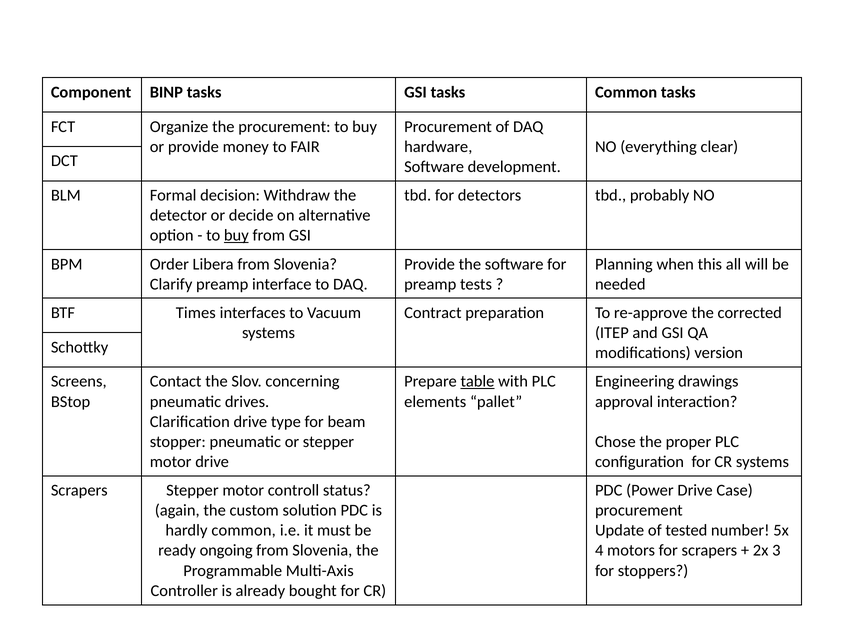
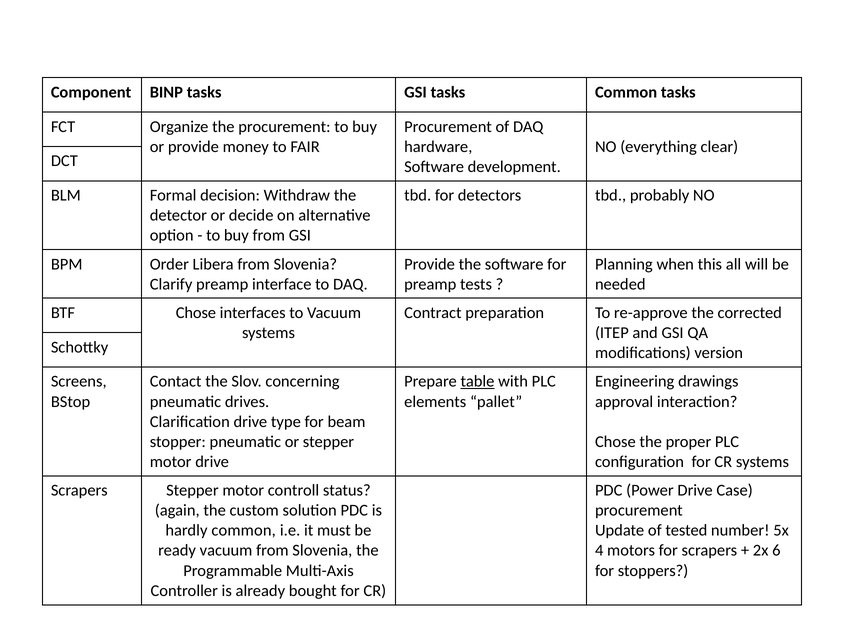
buy underline: present -> none (236, 236)
BTF Times: Times -> Chose (196, 313)
ready ongoing: ongoing -> vacuum (226, 551)
3: 3 -> 6 (776, 551)
